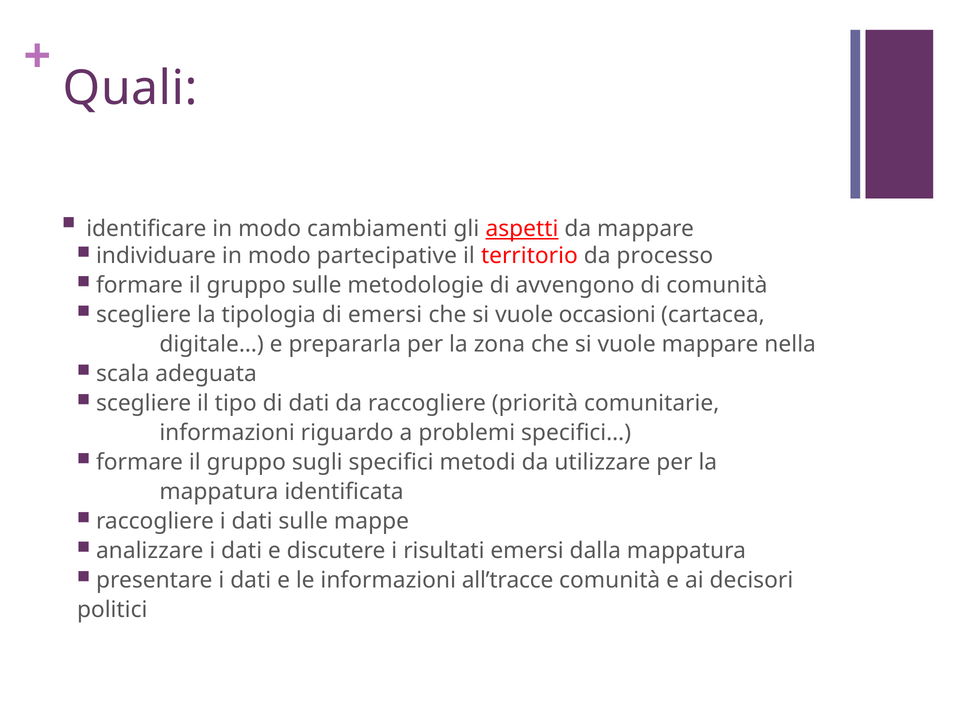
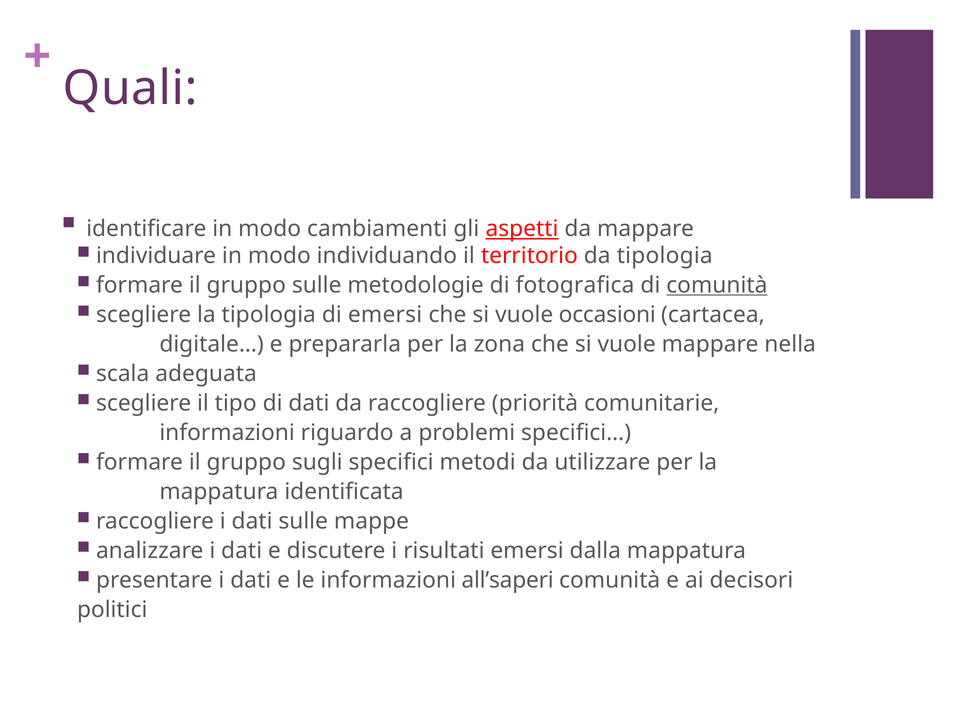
partecipative: partecipative -> individuando (387, 256)
da processo: processo -> tipologia (665, 256)
avvengono: avvengono -> fotografica (575, 285)
comunità underline: none -> present (717, 285)
all’tracce: all’tracce -> all’saperi (508, 580)
